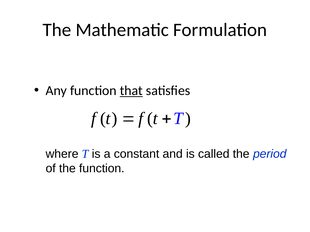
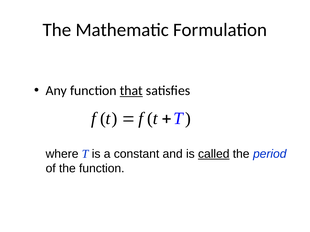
called underline: none -> present (214, 154)
